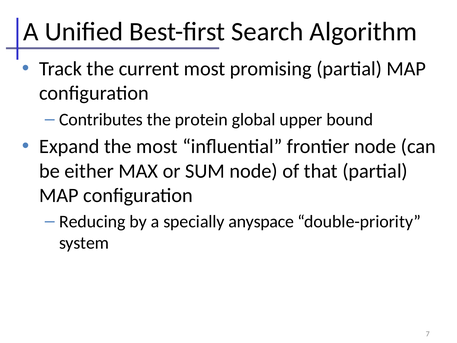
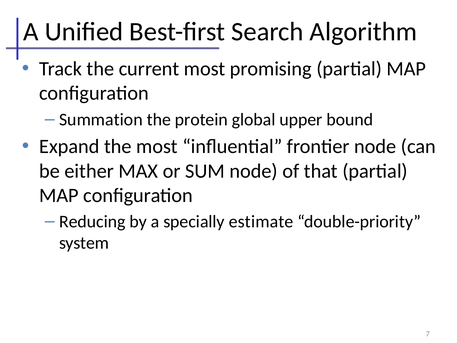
Contributes: Contributes -> Summation (101, 119)
anyspace: anyspace -> estimate (261, 222)
